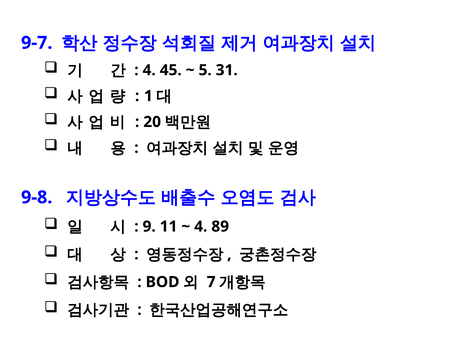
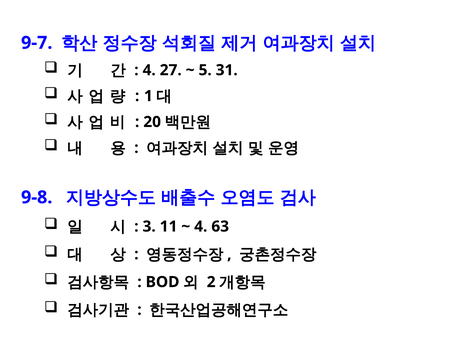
45: 45 -> 27 (171, 70)
9: 9 -> 3 (149, 227)
89: 89 -> 63 (220, 227)
7: 7 -> 2 (211, 282)
